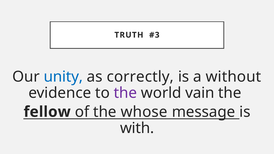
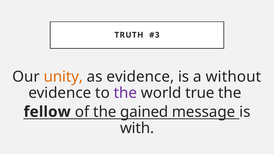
unity colour: blue -> orange (63, 77)
as correctly: correctly -> evidence (140, 77)
vain: vain -> true (200, 93)
whose: whose -> gained (144, 112)
